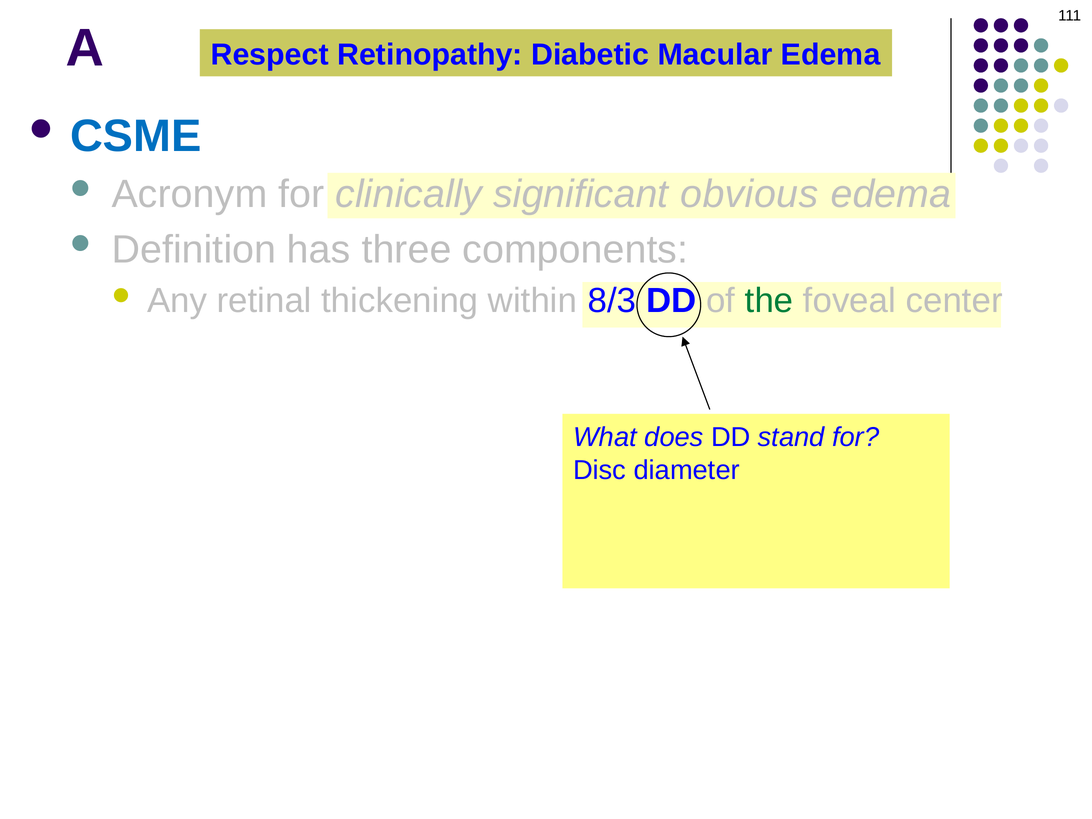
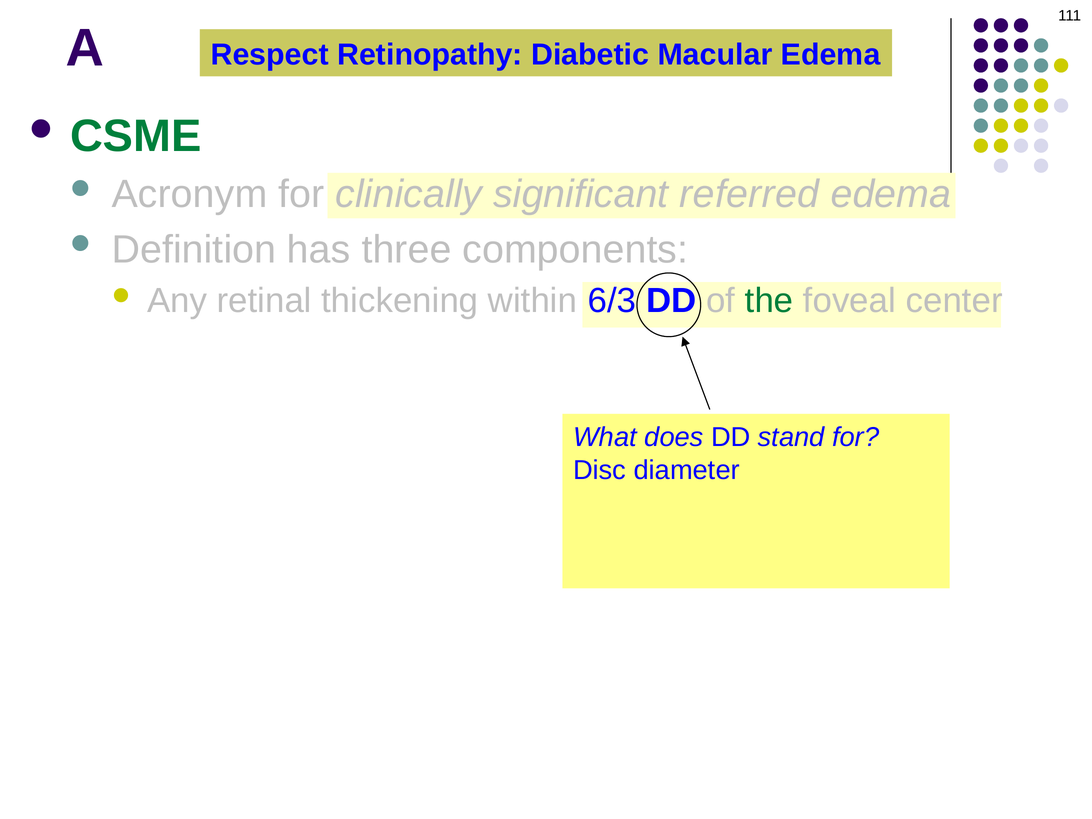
CSME colour: blue -> green (136, 136)
obvious: obvious -> referred (749, 194)
8/3: 8/3 -> 6/3 (612, 301)
